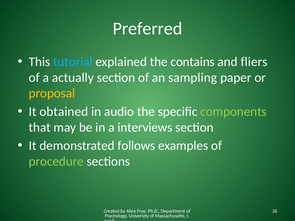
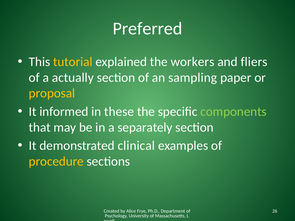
tutorial colour: light blue -> yellow (73, 62)
contains: contains -> workers (193, 62)
obtained: obtained -> informed (64, 112)
audio: audio -> these (119, 112)
interviews: interviews -> separately (145, 127)
follows: follows -> clinical (136, 146)
procedure colour: light green -> yellow (56, 162)
